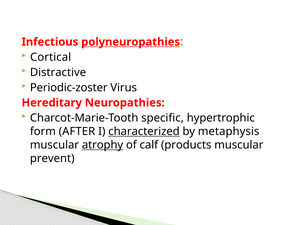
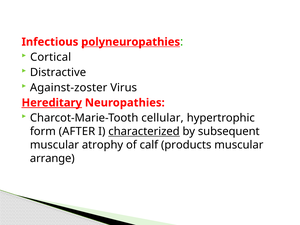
Periodic-zoster: Periodic-zoster -> Against-zoster (69, 88)
Hereditary underline: none -> present (52, 103)
specific: specific -> cellular (162, 118)
metaphysis: metaphysis -> subsequent (229, 131)
atrophy underline: present -> none (103, 145)
prevent: prevent -> arrange (52, 158)
